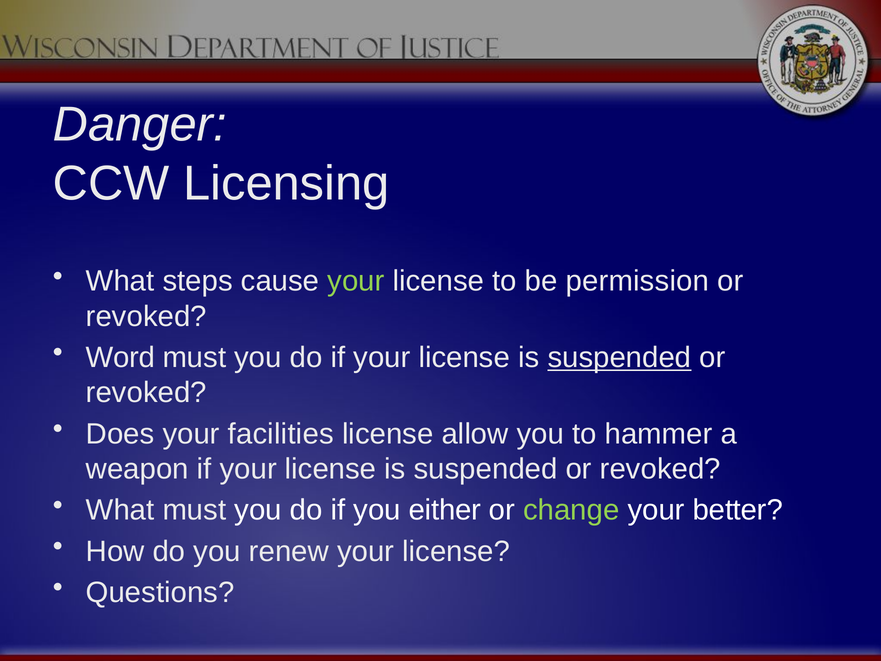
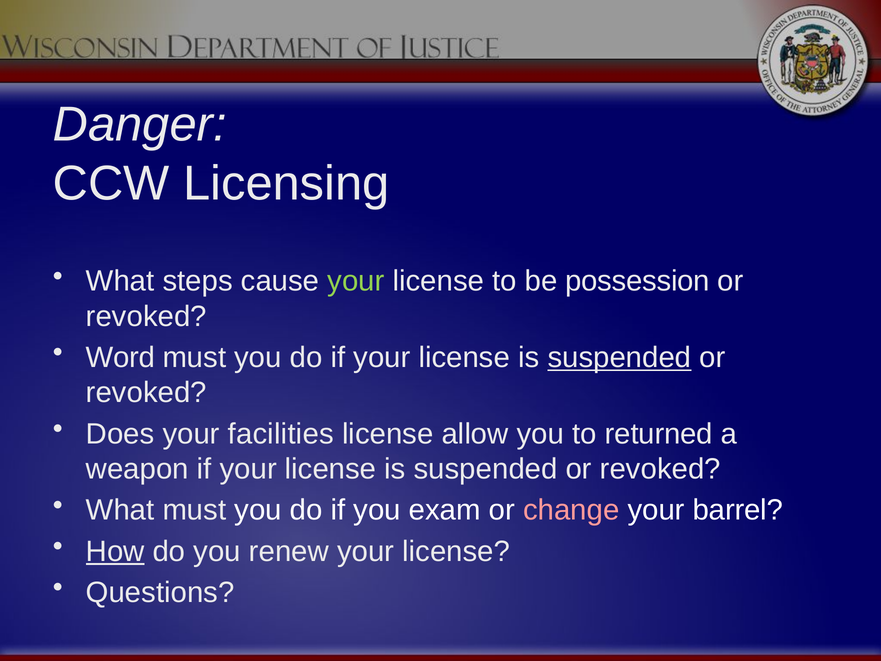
permission: permission -> possession (638, 281)
hammer: hammer -> returned (659, 434)
either: either -> exam (445, 510)
change colour: light green -> pink (571, 510)
better: better -> barrel (738, 510)
How underline: none -> present (115, 551)
